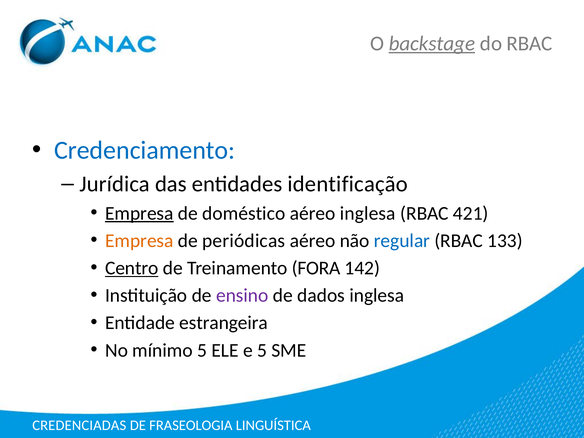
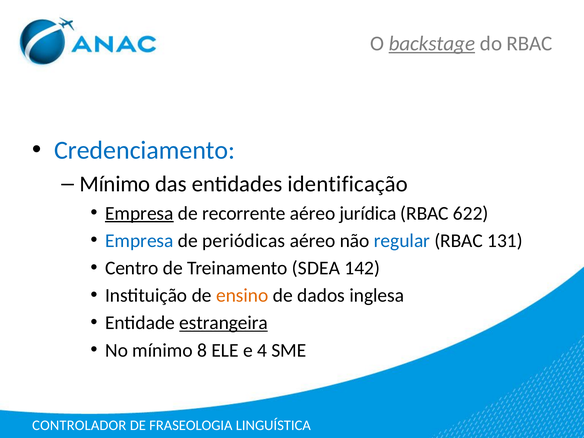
Jurídica: Jurídica -> Mínimo (115, 184)
doméstico: doméstico -> recorrente (244, 213)
aéreo inglesa: inglesa -> jurídica (368, 213)
421: 421 -> 622 (471, 213)
Empresa colour: orange -> blue (139, 241)
133: 133 -> 131 (505, 241)
Centro underline: present -> none (132, 268)
FORA: FORA -> SDEA (316, 268)
ensino colour: purple -> orange (242, 295)
estrangeira underline: none -> present (224, 323)
mínimo 5: 5 -> 8 (202, 350)
e 5: 5 -> 4 (262, 350)
CREDENCIADAS: CREDENCIADAS -> CONTROLADOR (79, 425)
